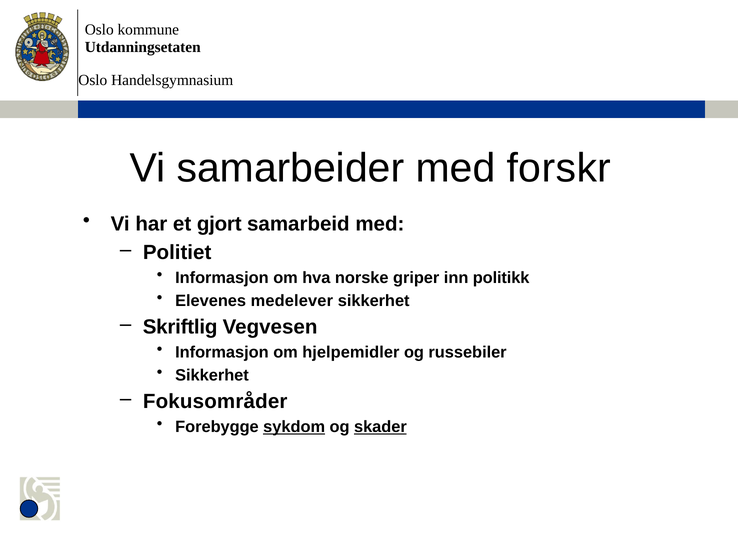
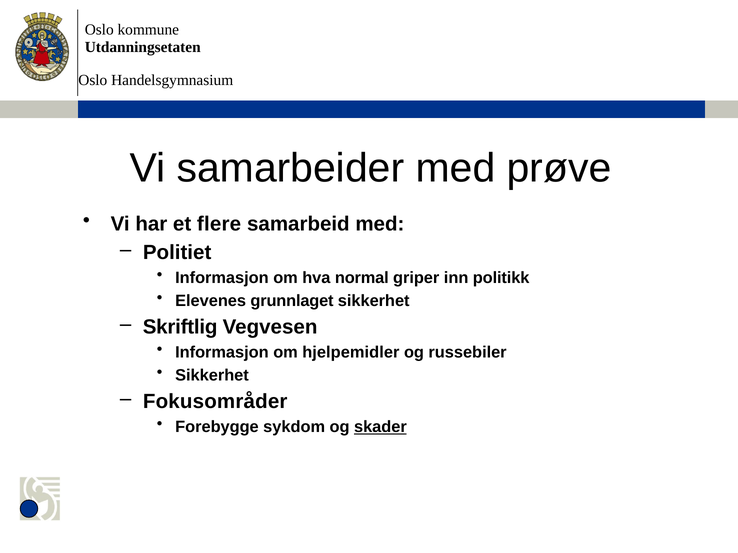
forskr: forskr -> prøve (559, 168)
gjort: gjort -> flere (219, 224)
norske: norske -> normal (362, 278)
medelever: medelever -> grunnlaget (292, 301)
sykdom underline: present -> none (294, 427)
